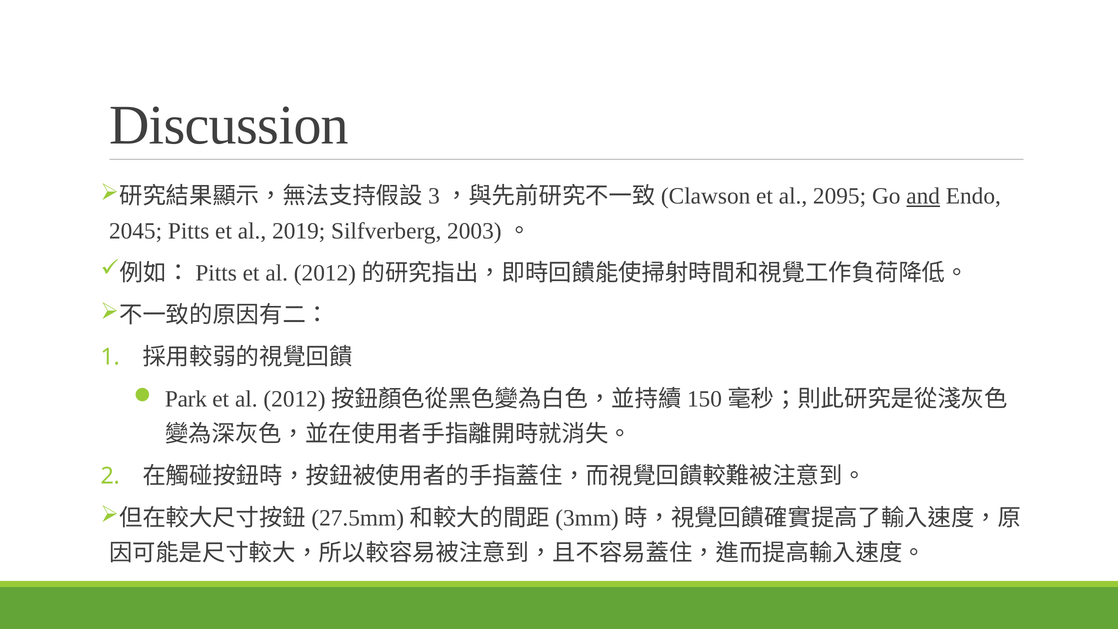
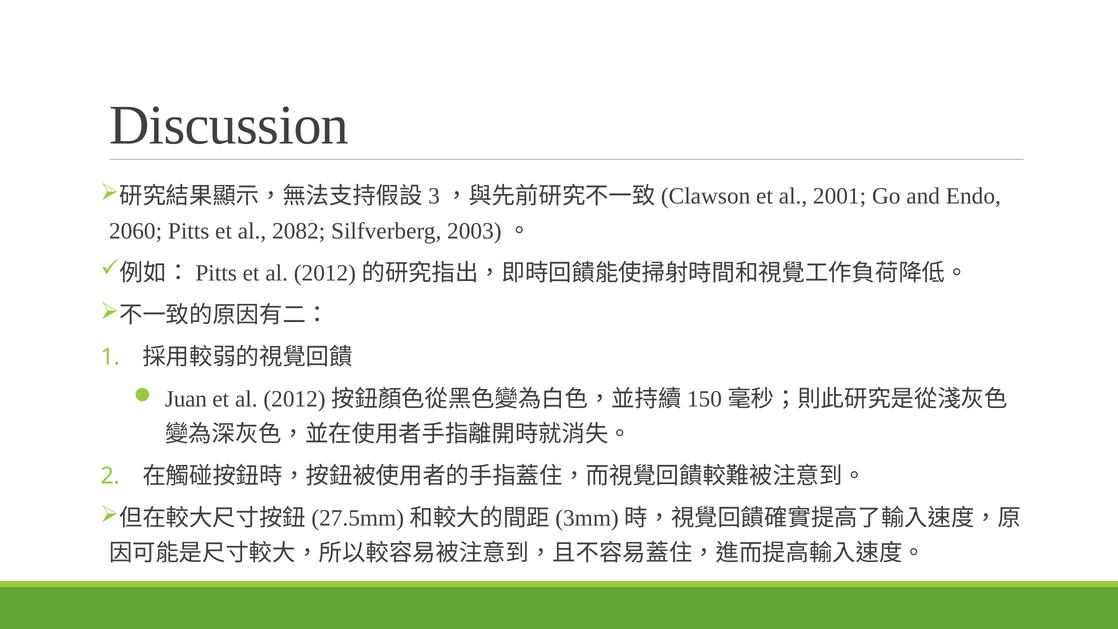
2095: 2095 -> 2001 (840, 196)
and underline: present -> none (923, 196)
2045: 2045 -> 2060 (136, 231)
2019: 2019 -> 2082 (299, 231)
Park: Park -> Juan (186, 399)
